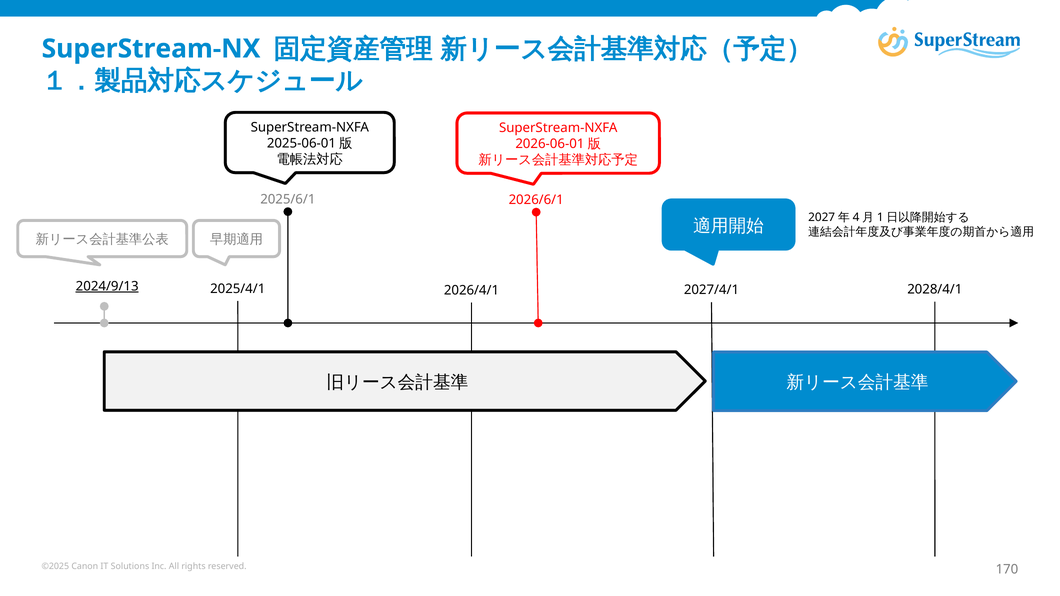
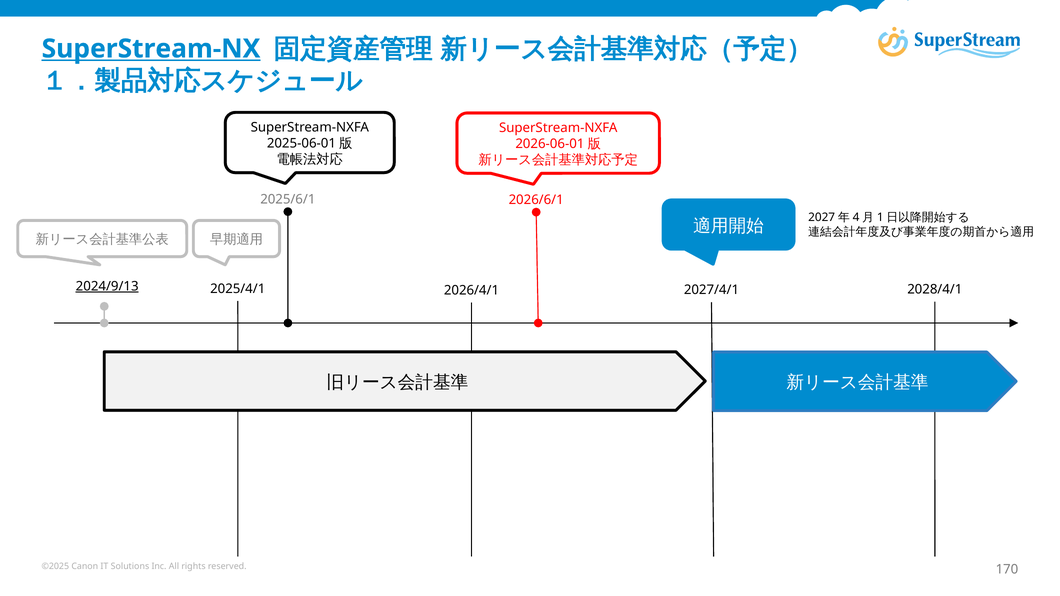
SuperStream-NX underline: none -> present (151, 49)
